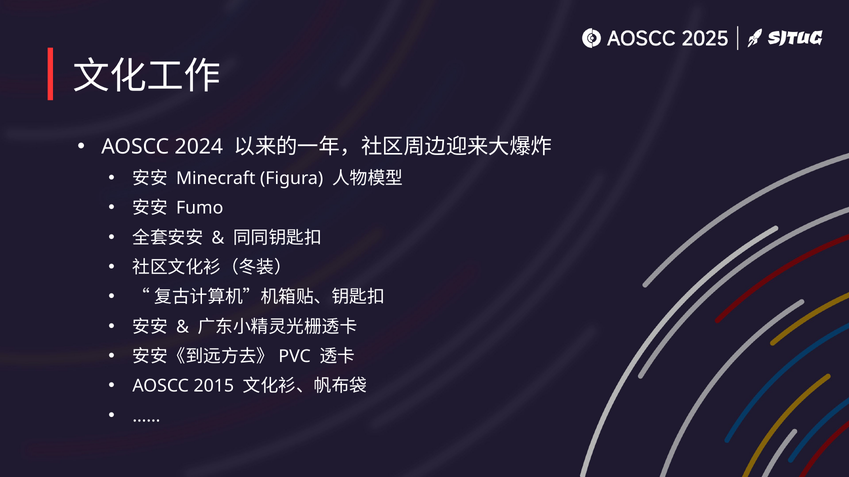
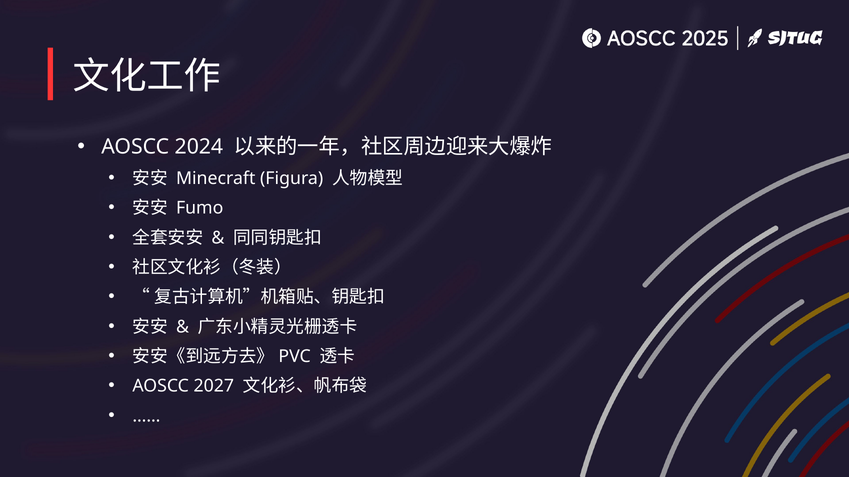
2015: 2015 -> 2027 (214, 387)
